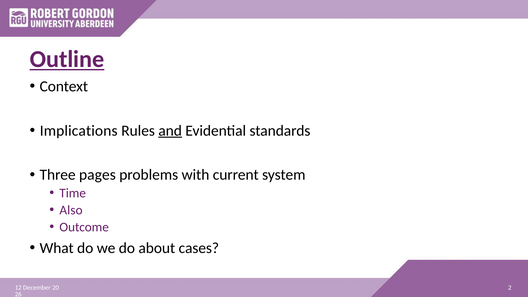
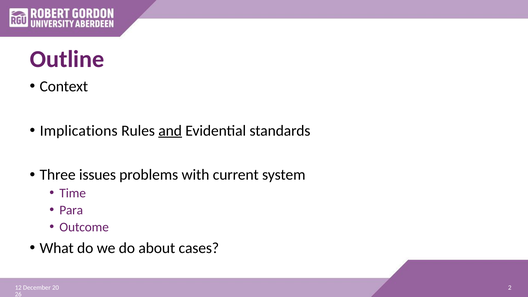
Outline underline: present -> none (67, 59)
pages: pages -> issues (98, 175)
Also: Also -> Para (71, 210)
